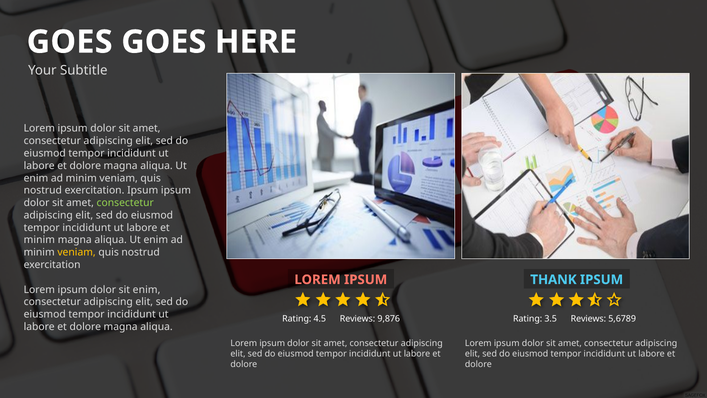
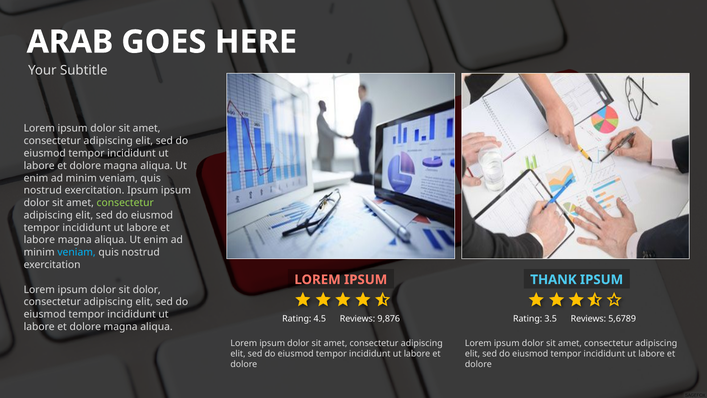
GOES: GOES -> ARAB (70, 42)
minim: minim -> labore (39, 240)
veniam colour: yellow -> light blue (77, 252)
sit enim: enim -> dolor (147, 289)
